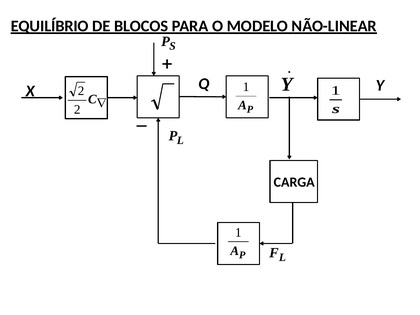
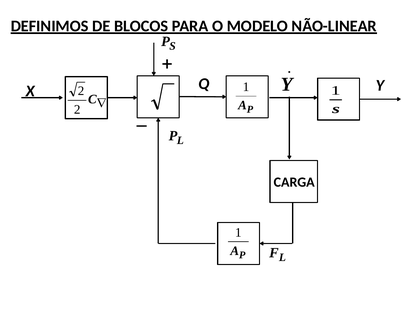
EQUILÍBRIO: EQUILÍBRIO -> DEFINIMOS (50, 26)
